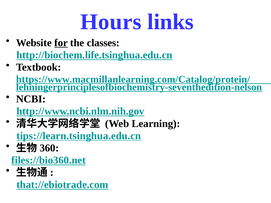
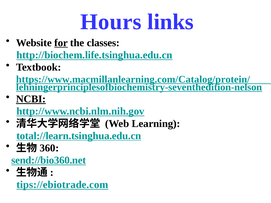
NCBI underline: none -> present (31, 99)
tips://learn.tsinghua.edu.cn: tips://learn.tsinghua.edu.cn -> total://learn.tsinghua.edu.cn (79, 136)
files://bio360.net: files://bio360.net -> send://bio360.net (49, 160)
that://ebiotrade.com: that://ebiotrade.com -> tips://ebiotrade.com (62, 185)
